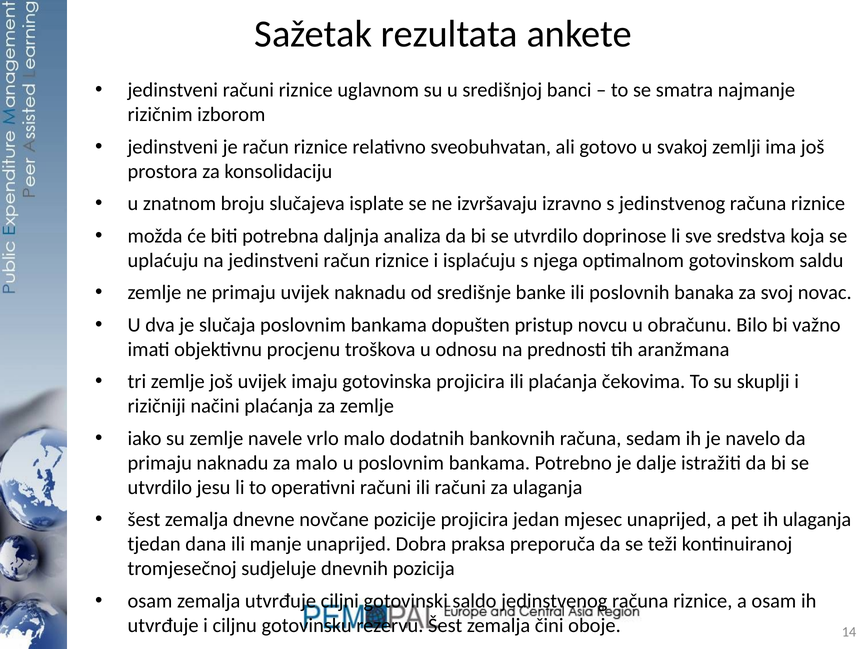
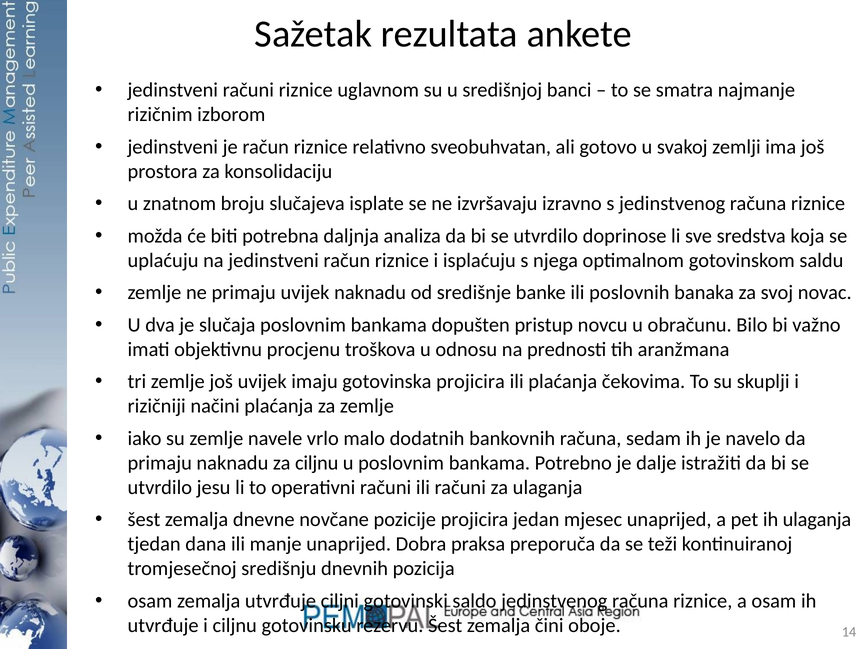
za malo: malo -> ciljnu (317, 463)
sudjeluje: sudjeluje -> središnju (279, 569)
